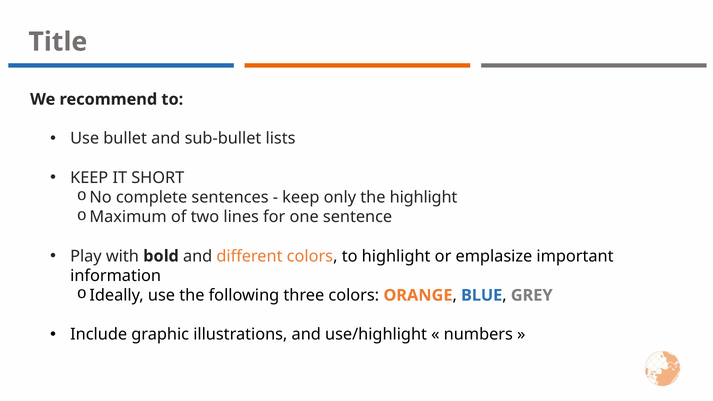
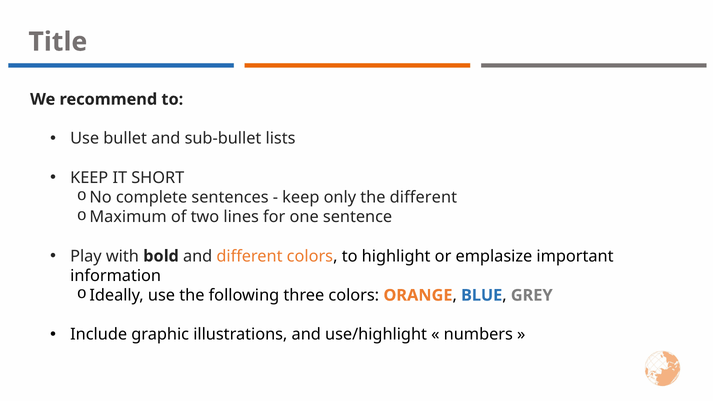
the highlight: highlight -> different (423, 197)
